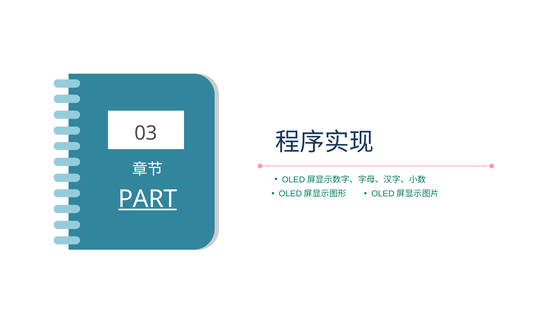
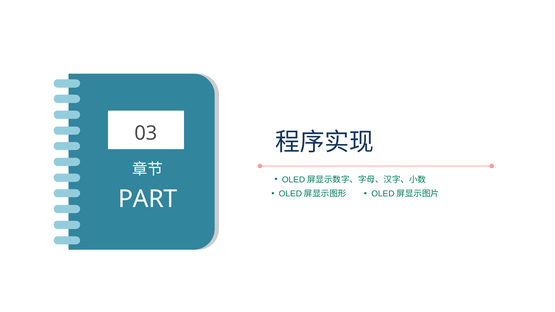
PART underline: present -> none (148, 199)
